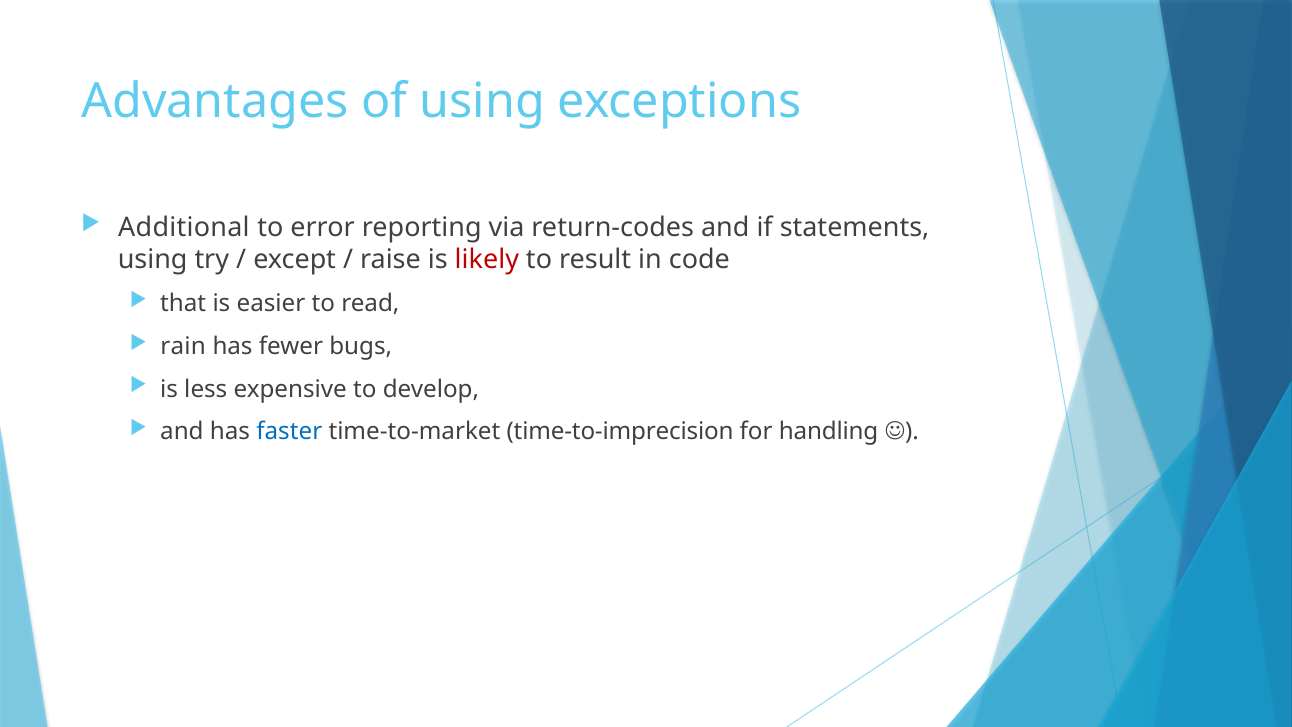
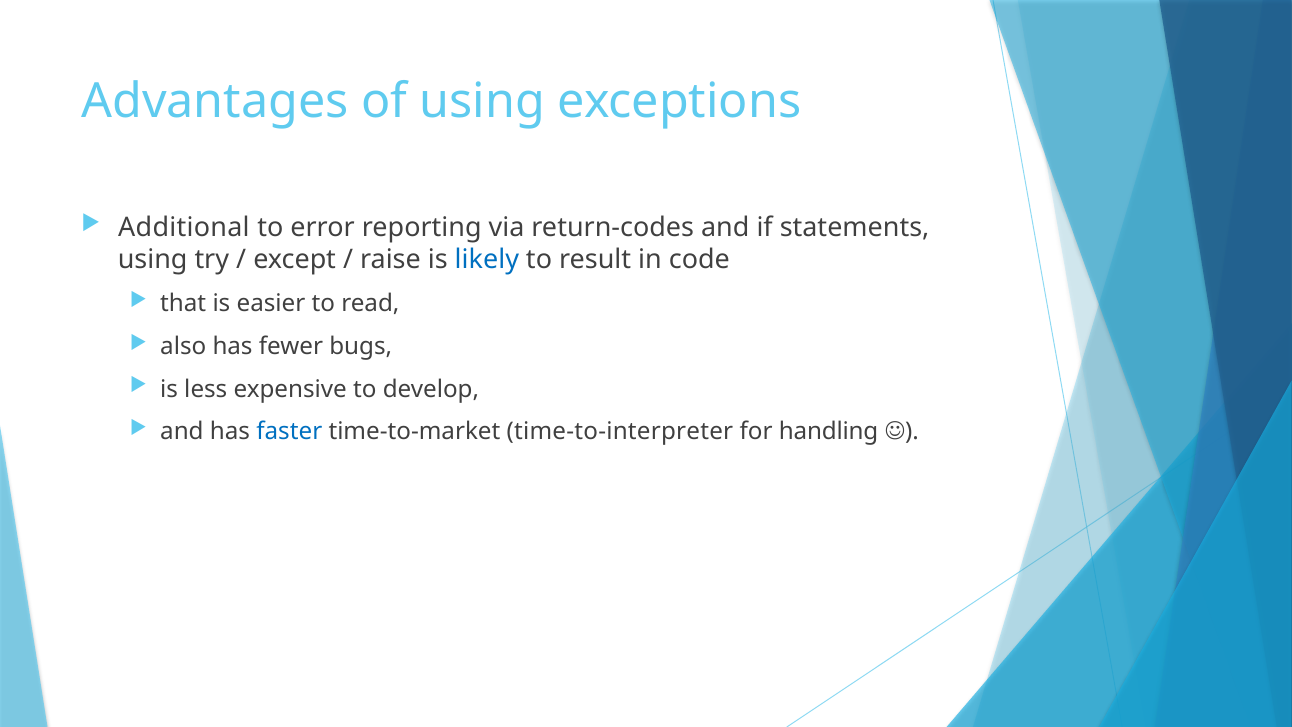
likely colour: red -> blue (487, 260)
rain: rain -> also (183, 346)
time-to-imprecision: time-to-imprecision -> time-to-interpreter (620, 431)
